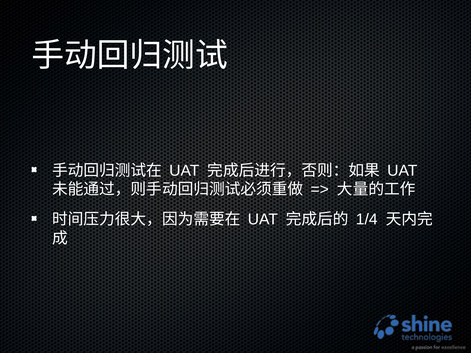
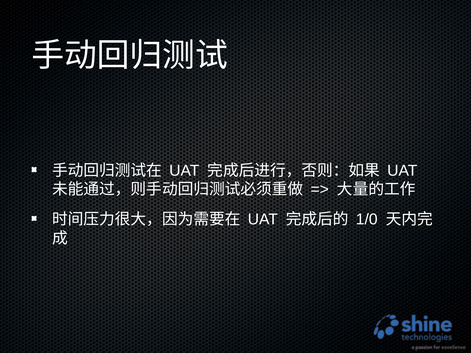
1/4: 1/4 -> 1/0 (367, 220)
